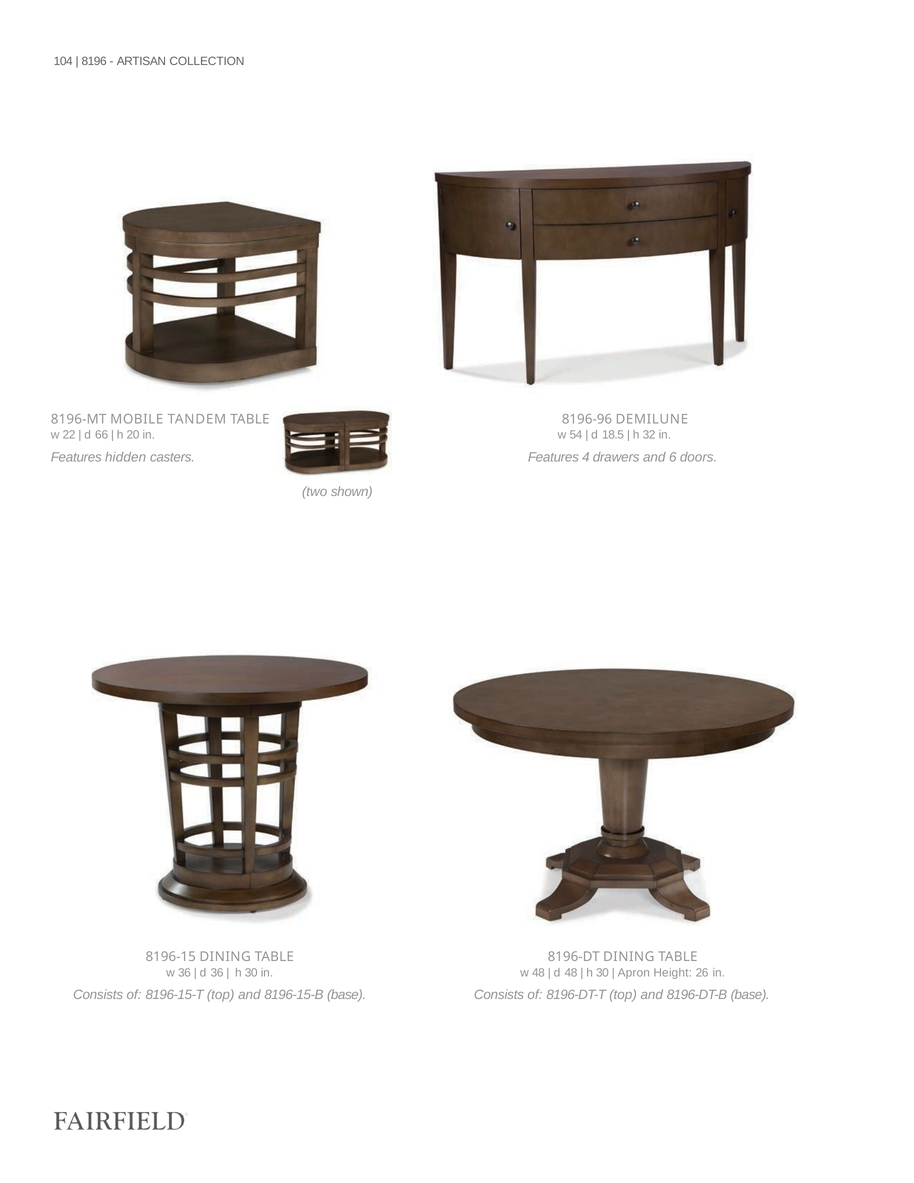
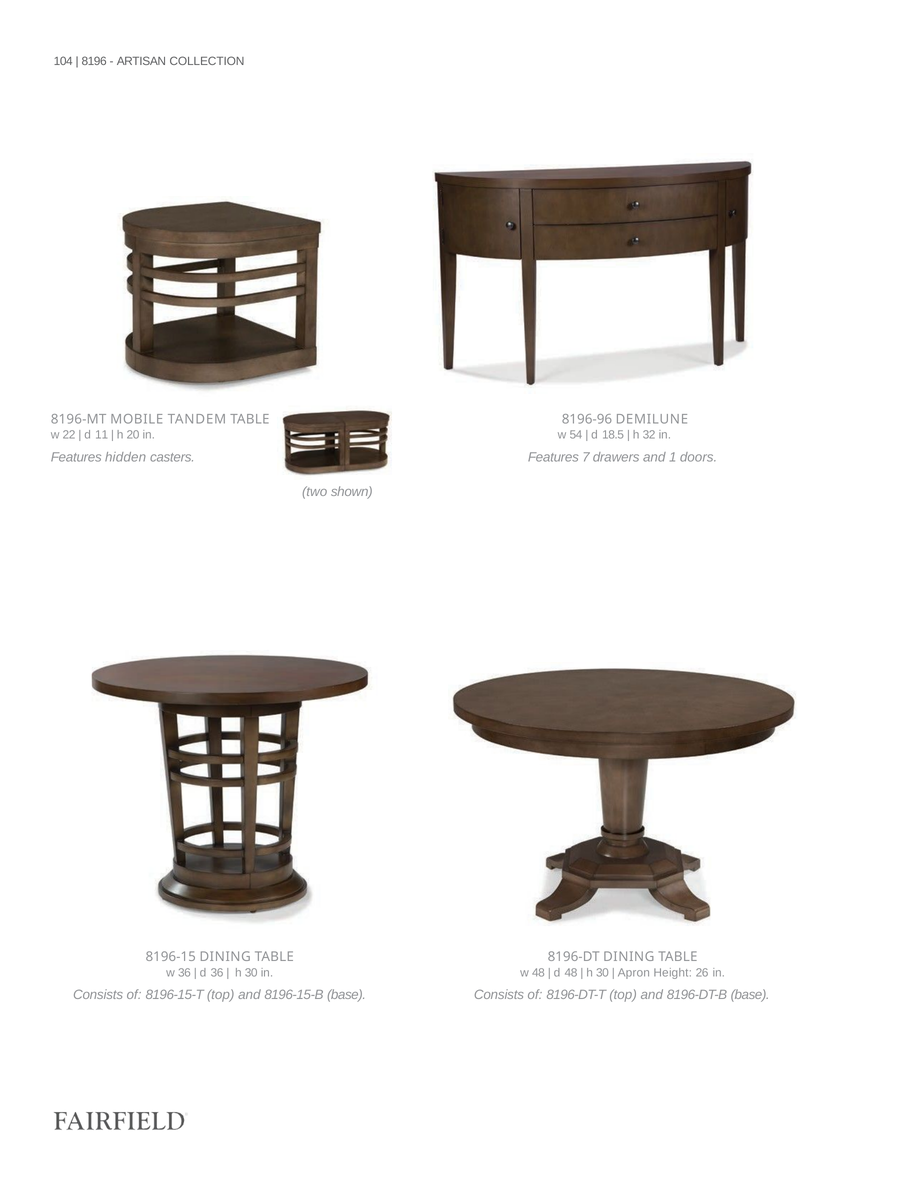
66: 66 -> 11 (102, 435)
4: 4 -> 7 (586, 457)
6: 6 -> 1 (673, 457)
